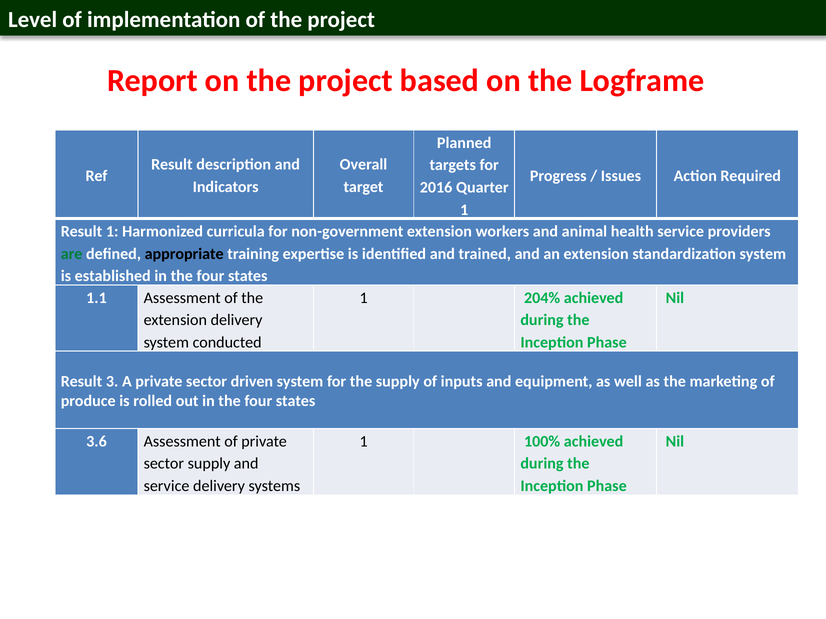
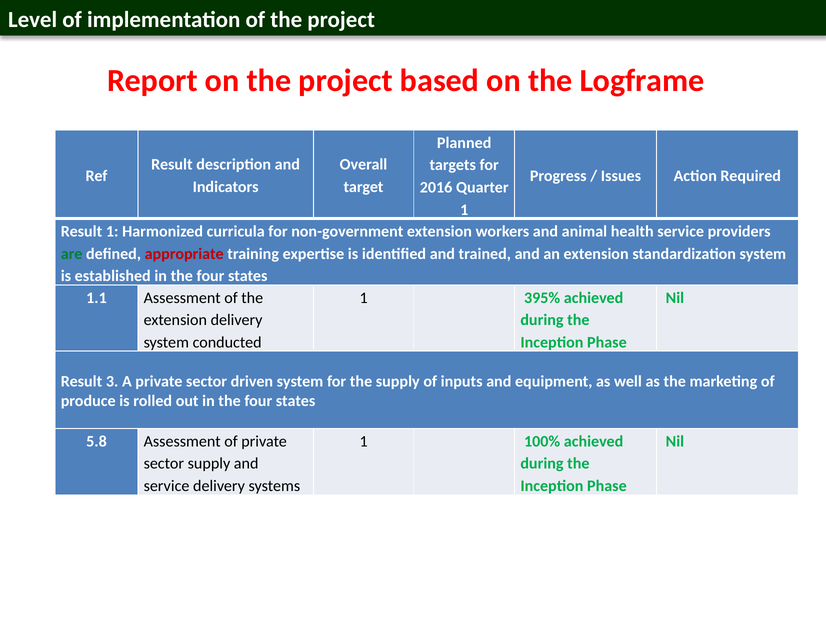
appropriate colour: black -> red (184, 254)
204%: 204% -> 395% (542, 298)
3.6: 3.6 -> 5.8 (97, 442)
